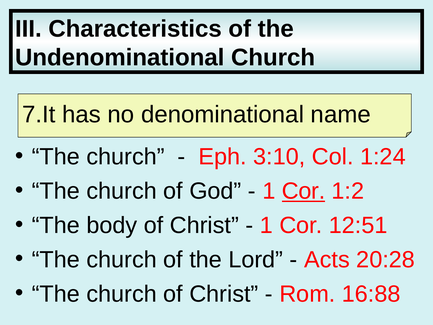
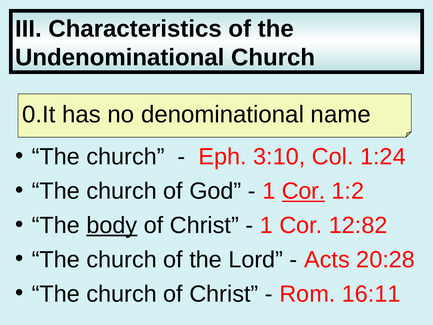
7.It: 7.It -> 0.It (39, 114)
body underline: none -> present (112, 225)
12:51: 12:51 -> 12:82 (358, 225)
16:88: 16:88 -> 16:11 (371, 294)
